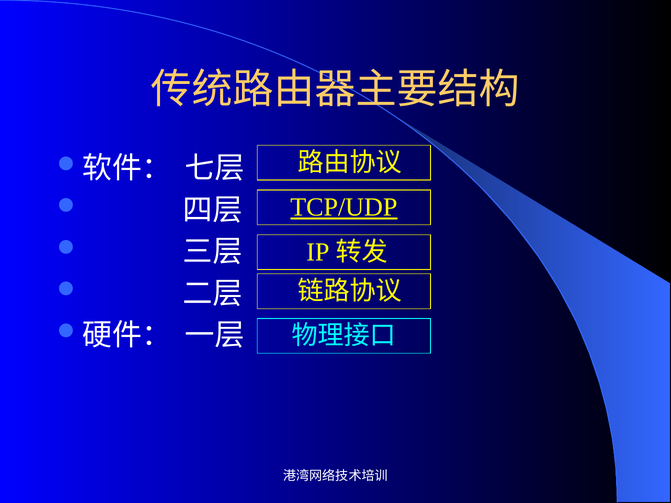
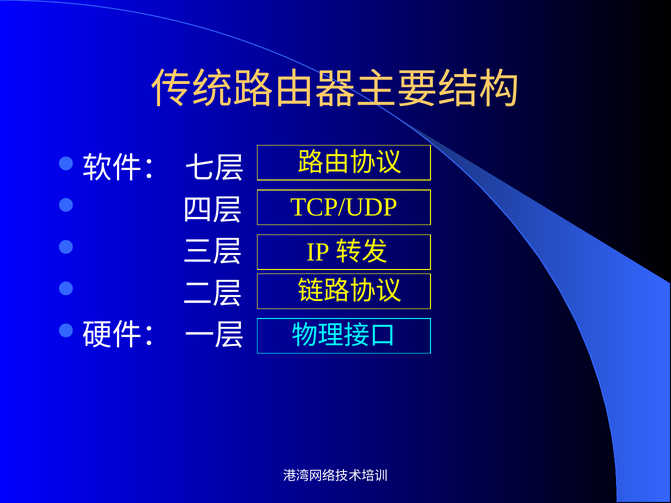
TCP/UDP underline: present -> none (344, 207)
